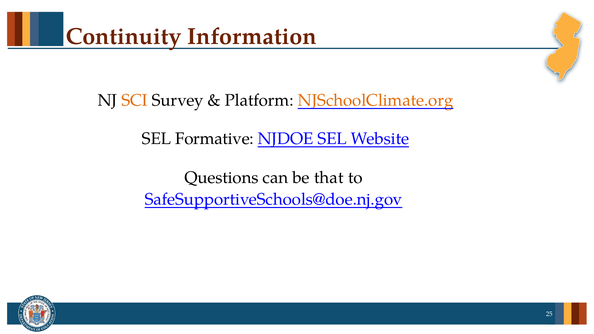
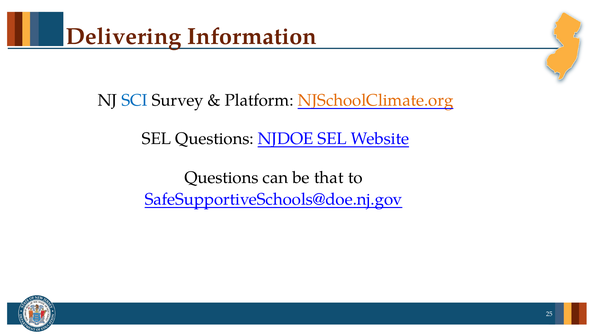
Continuity: Continuity -> Delivering (124, 37)
SCI colour: orange -> blue (135, 100)
SEL Formative: Formative -> Questions (214, 139)
